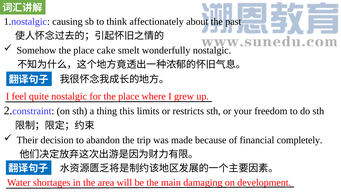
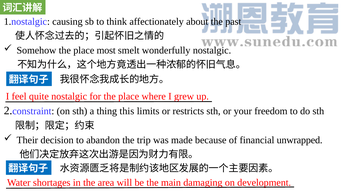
cake: cake -> most (106, 50)
completely: completely -> unwrapped (300, 140)
